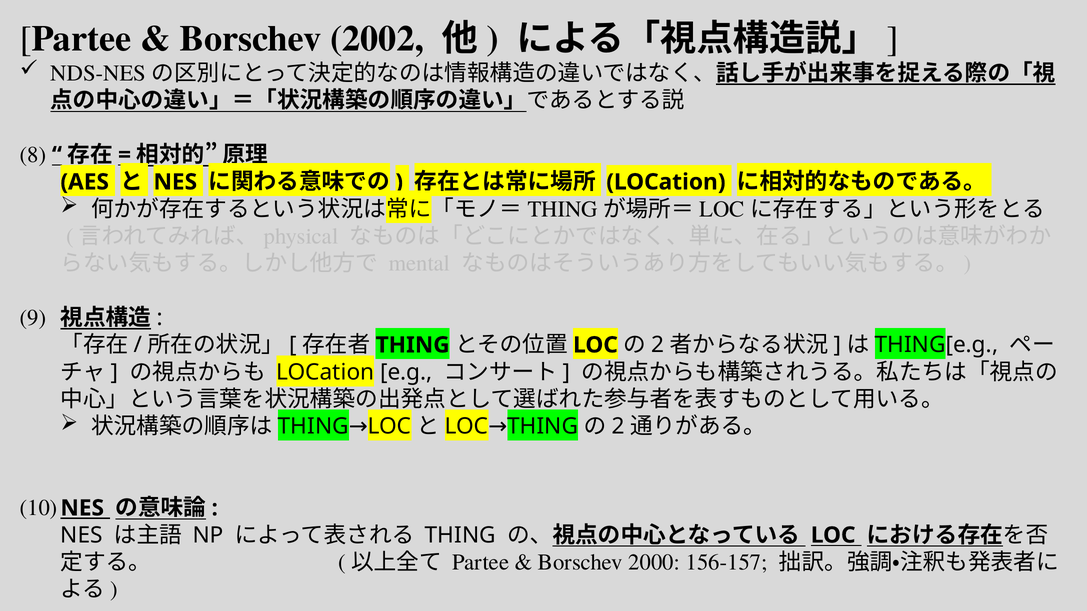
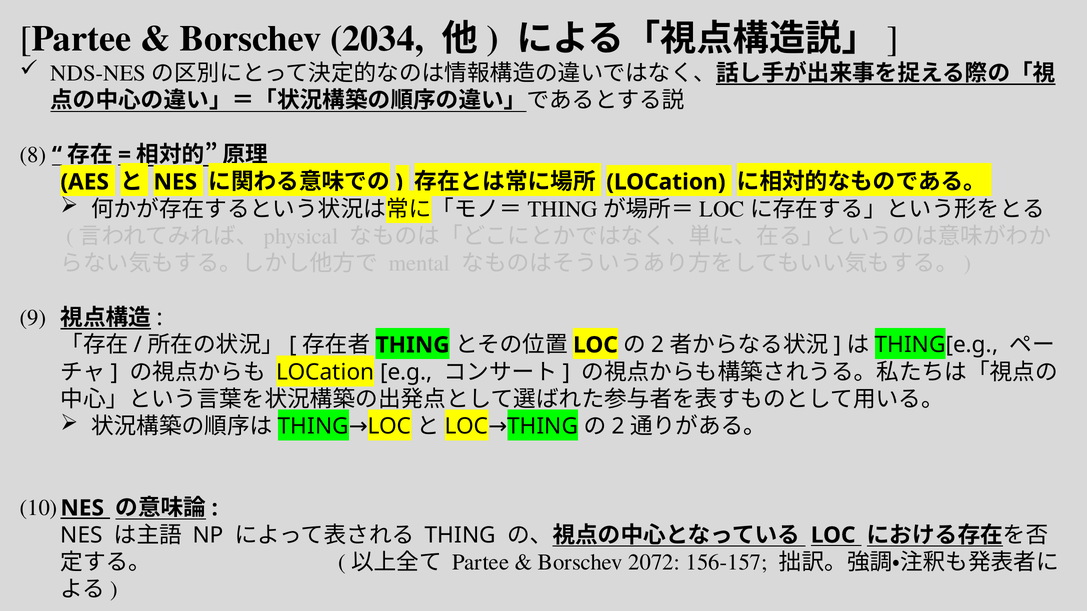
2002: 2002 -> 2034 (377, 39)
2000: 2000 -> 2072 (654, 563)
